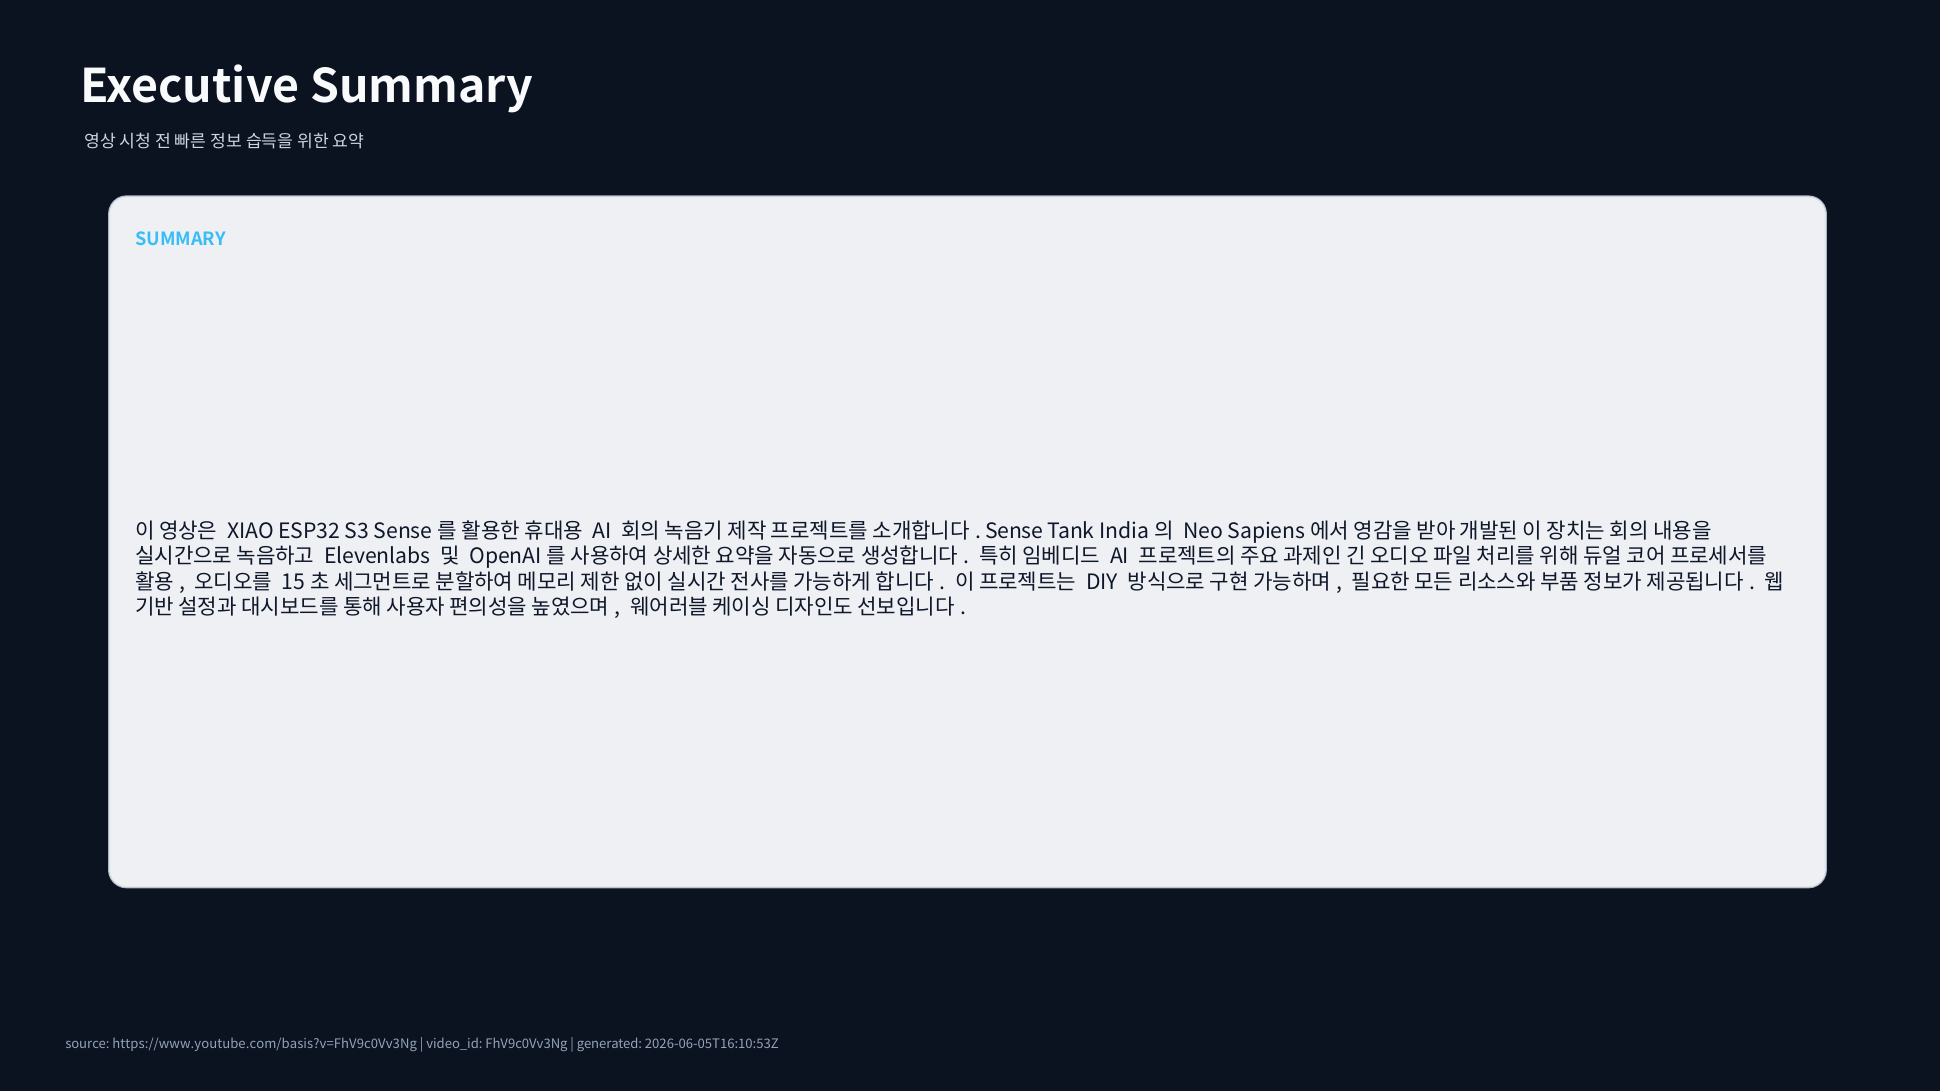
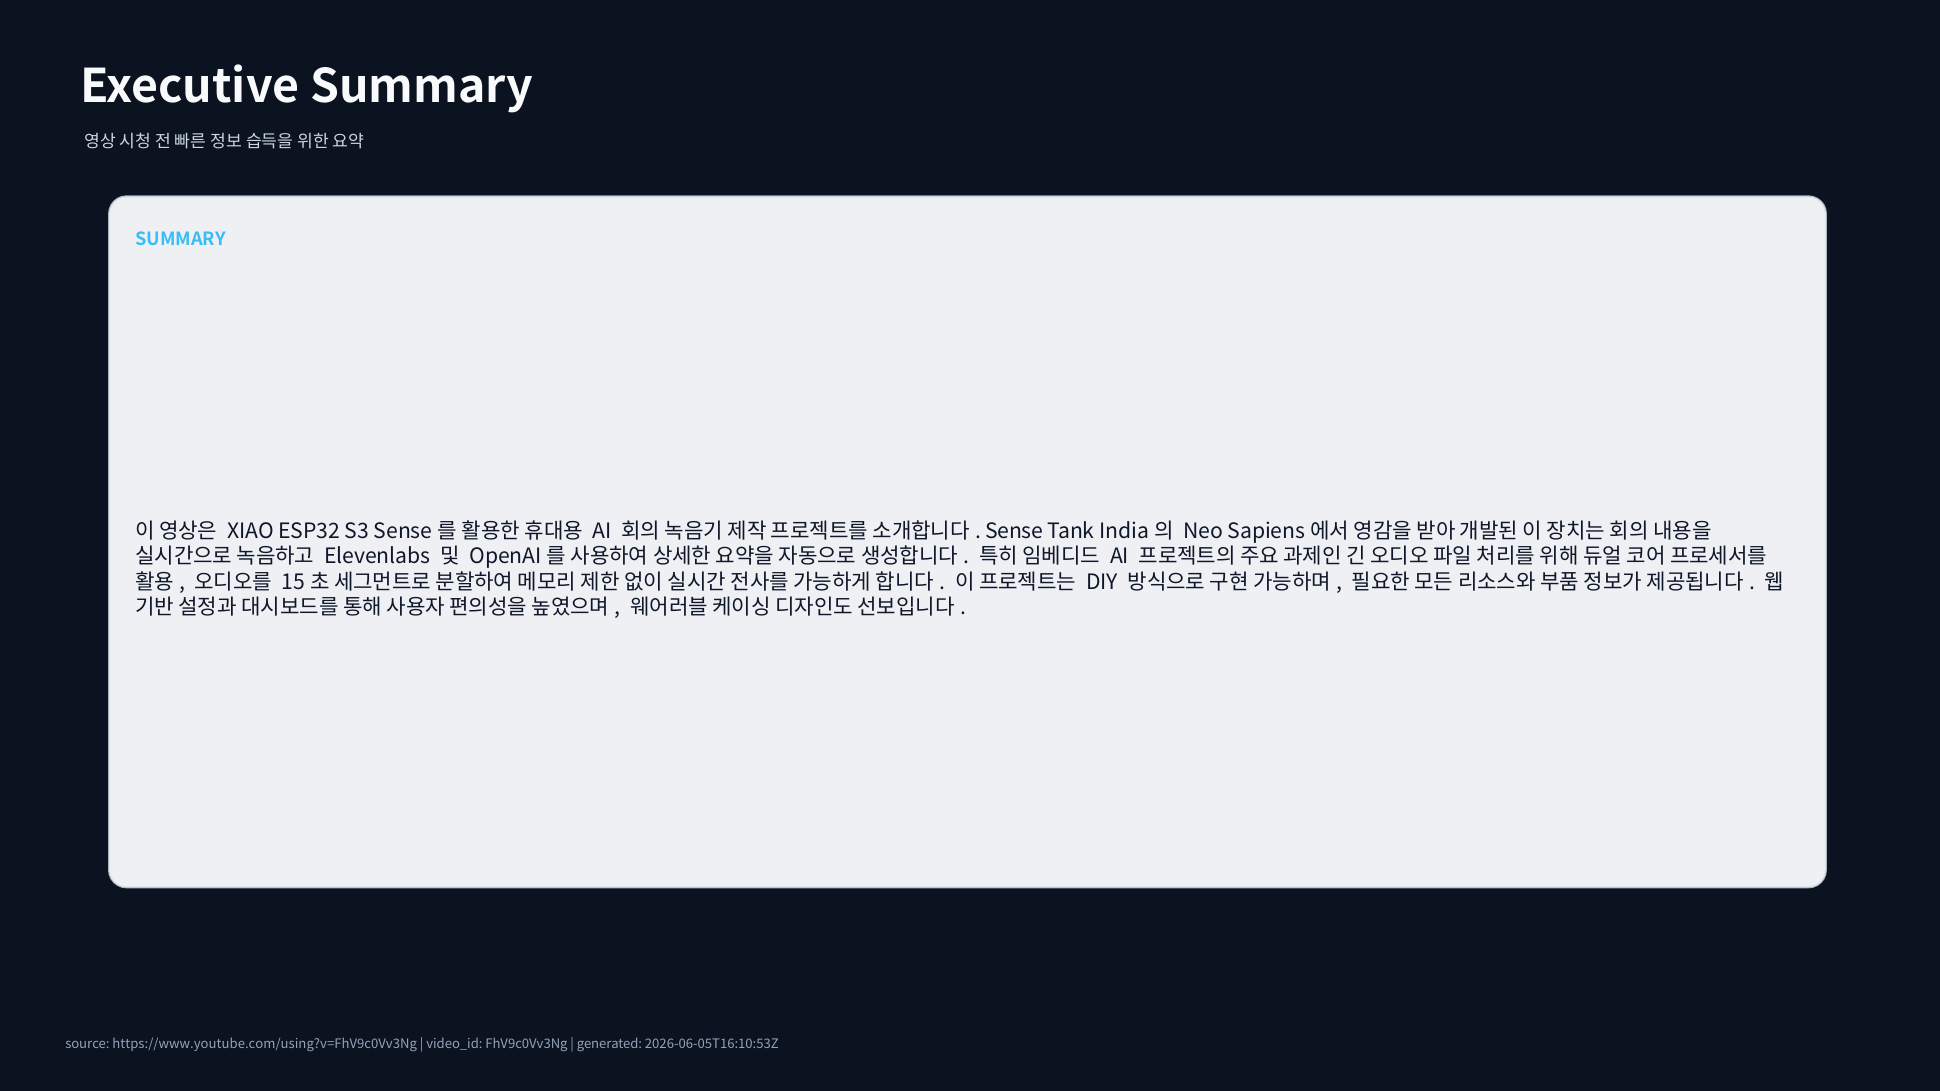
https://www.youtube.com/basis?v=FhV9c0Vv3Ng: https://www.youtube.com/basis?v=FhV9c0Vv3Ng -> https://www.youtube.com/using?v=FhV9c0Vv3Ng (265, 1045)
